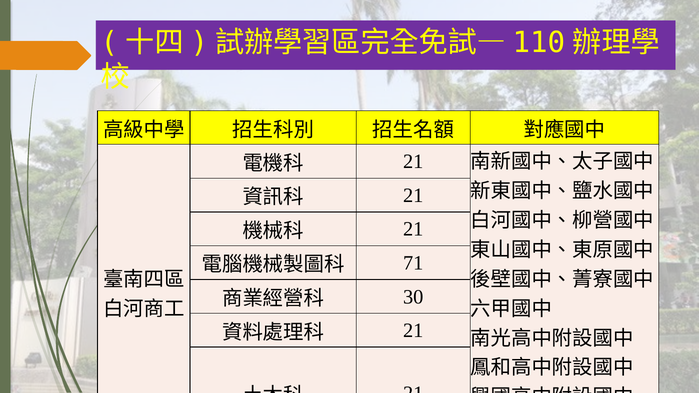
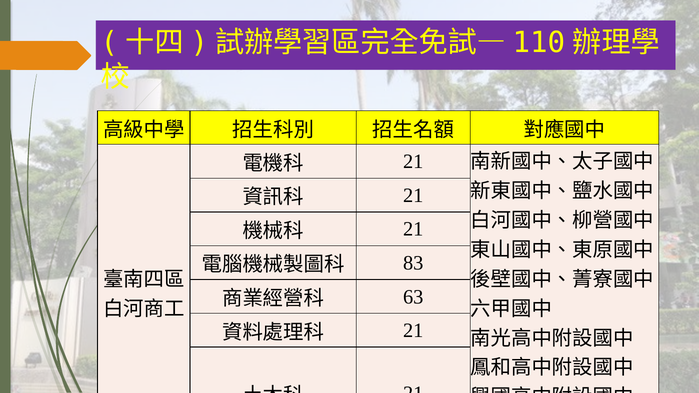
71: 71 -> 83 (413, 263)
30: 30 -> 63 (413, 297)
